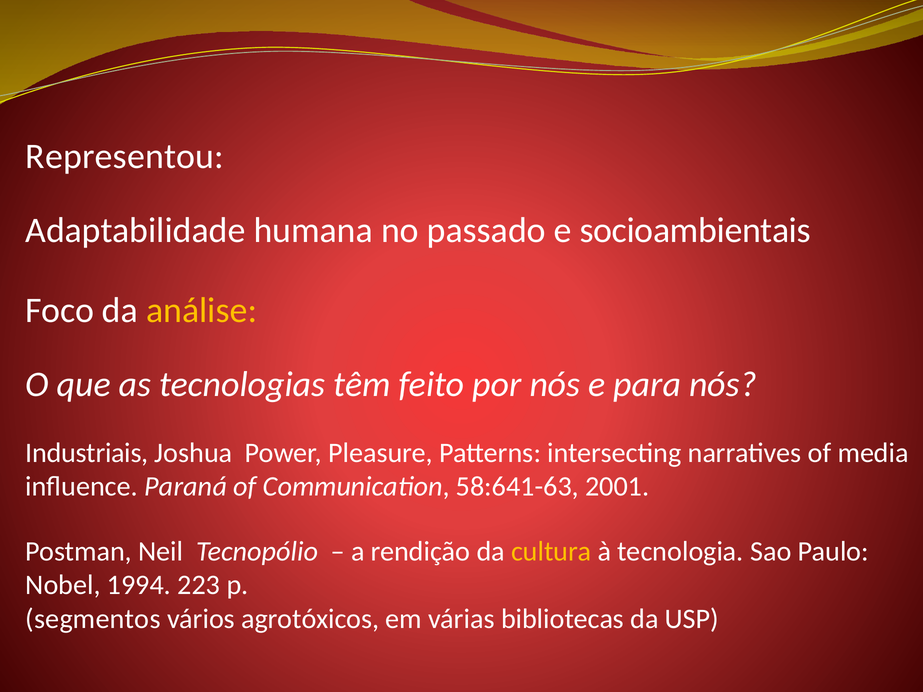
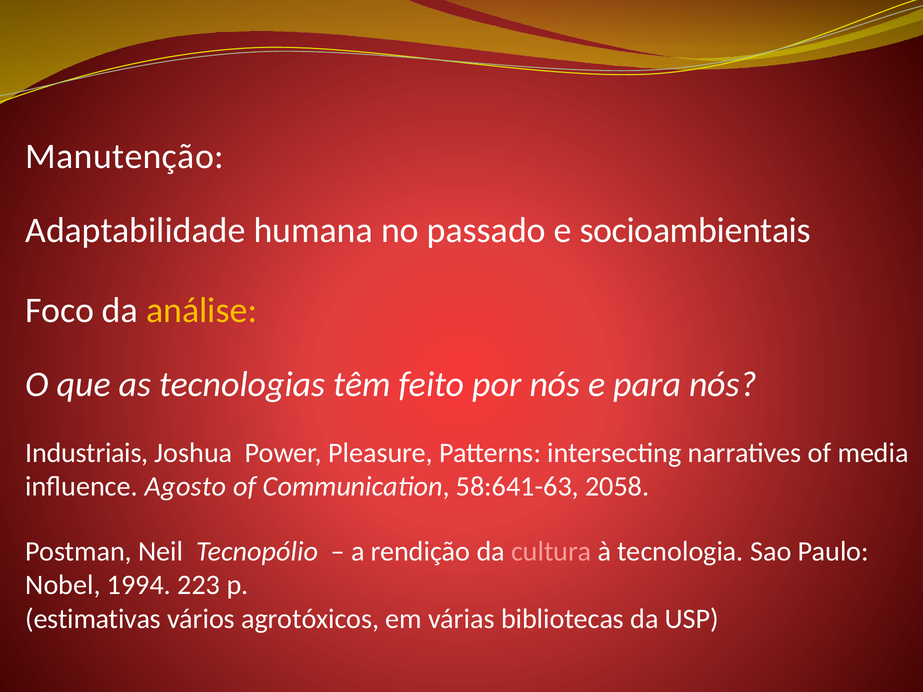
Representou: Representou -> Manutenção (125, 157)
Paraná: Paraná -> Agosto (186, 487)
2001: 2001 -> 2058 (617, 487)
cultura colour: yellow -> pink (551, 551)
segmentos: segmentos -> estimativas (93, 619)
